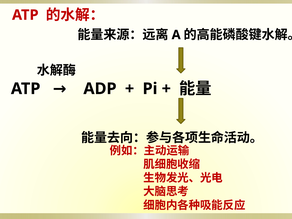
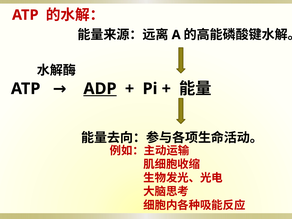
ADP underline: none -> present (100, 89)
